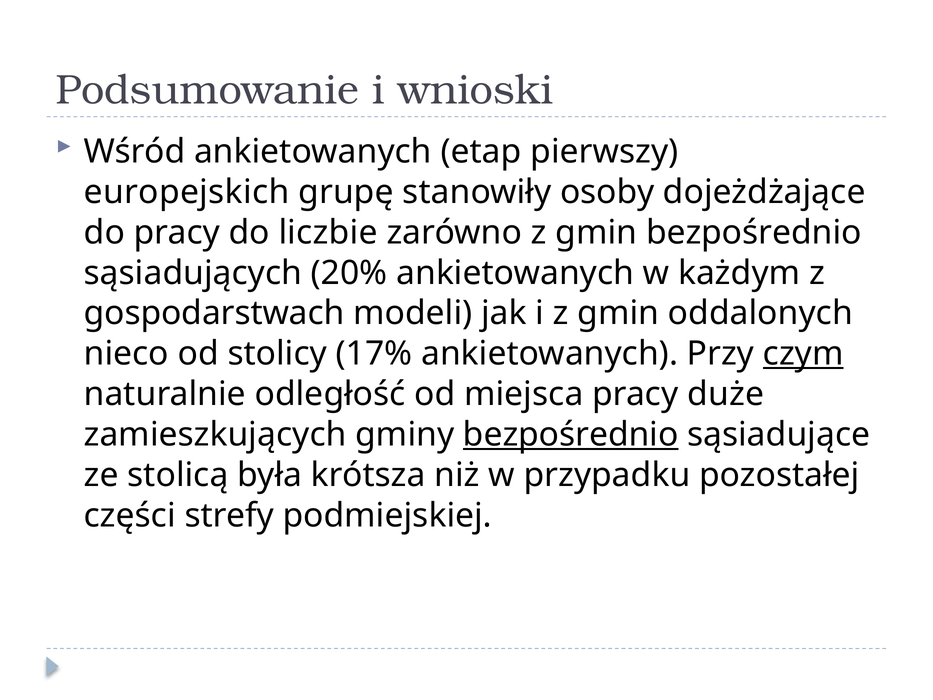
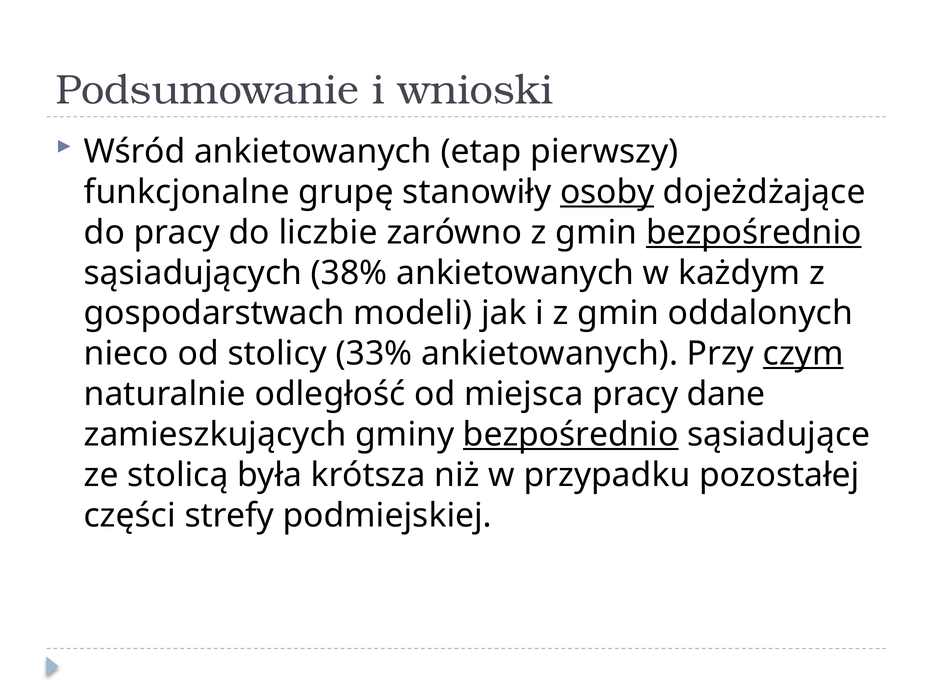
europejskich: europejskich -> funkcjonalne (187, 192)
osoby underline: none -> present (607, 192)
bezpośrednio underline: none -> present (754, 232)
20%: 20% -> 38% (349, 273)
17%: 17% -> 33% (374, 354)
duże: duże -> dane (726, 394)
